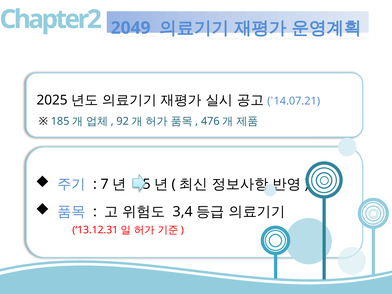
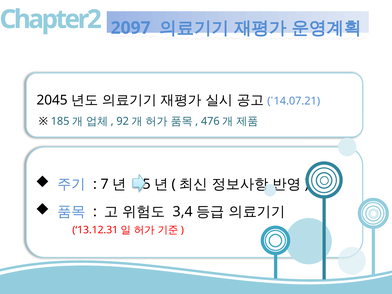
2049: 2049 -> 2097 (131, 28)
2025: 2025 -> 2045 (52, 100)
